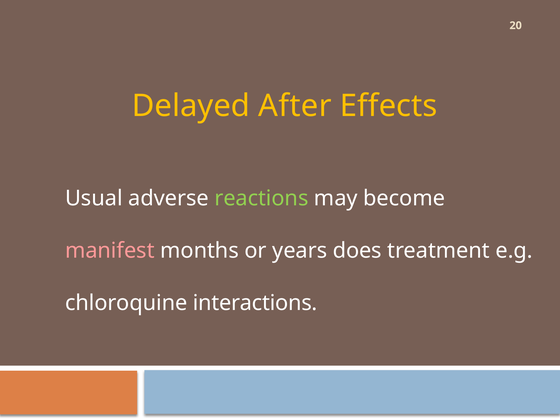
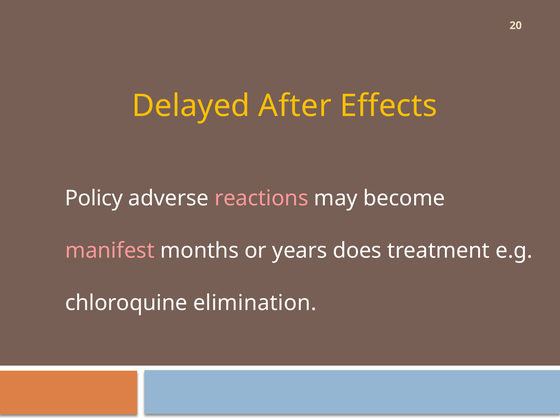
Usual: Usual -> Policy (94, 198)
reactions colour: light green -> pink (261, 198)
interactions: interactions -> elimination (255, 303)
